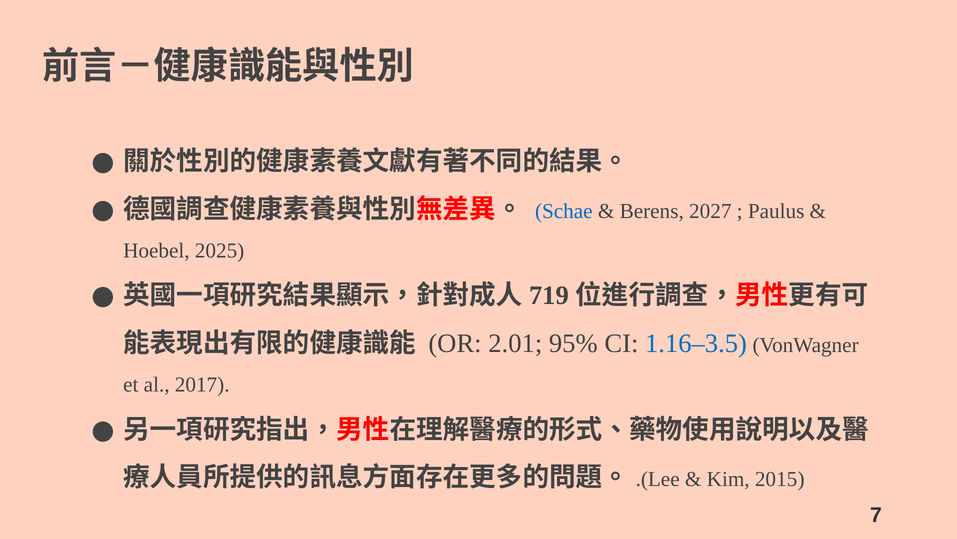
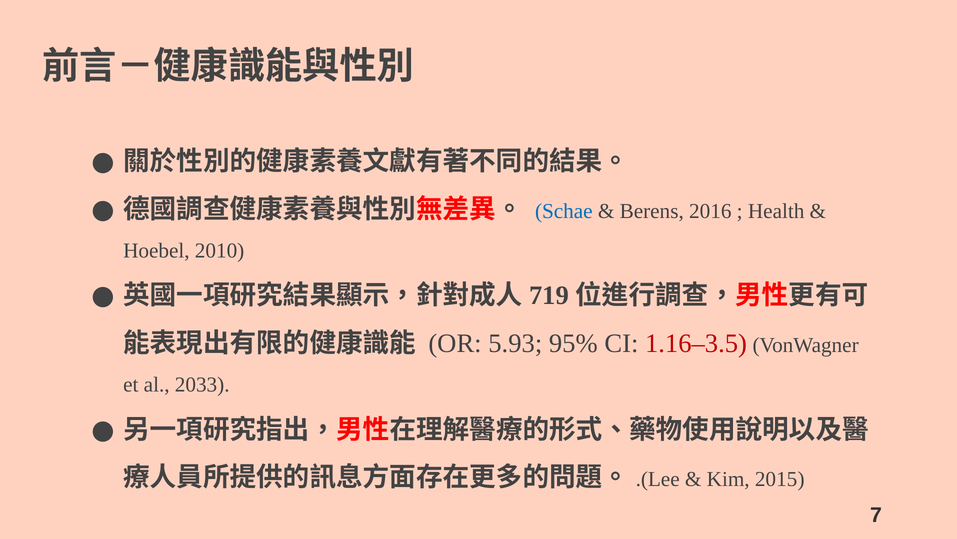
2027: 2027 -> 2016 (710, 211)
Paulus: Paulus -> Health (776, 211)
2025: 2025 -> 2010 (220, 250)
2.01: 2.01 -> 5.93 (515, 343)
1.16–3.5 colour: blue -> red (696, 343)
2017: 2017 -> 2033 (202, 384)
